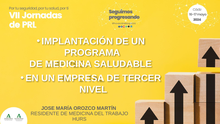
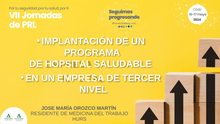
MEDICINA: MEDICINA -> HOPSITAL (68, 64)
